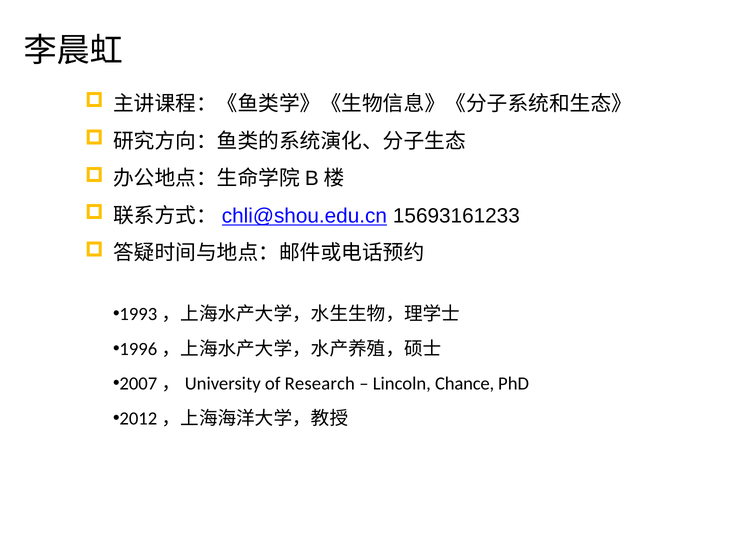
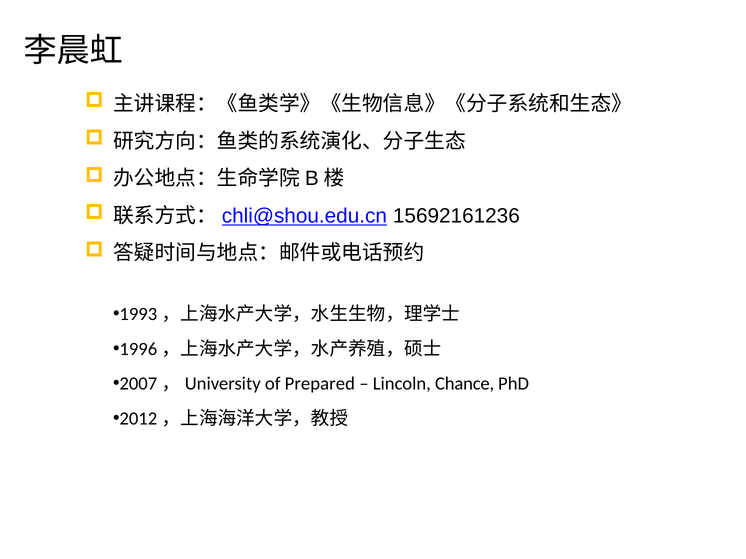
15693161233: 15693161233 -> 15692161236 (456, 216)
Research: Research -> Prepared (320, 384)
